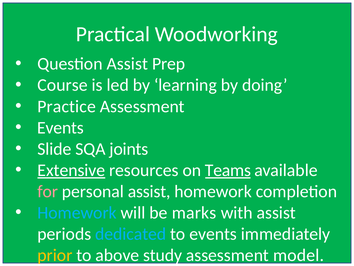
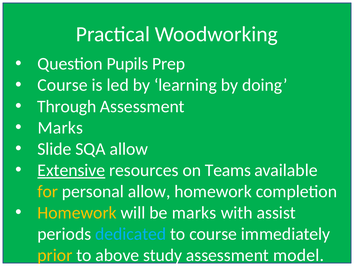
Question Assist: Assist -> Pupils (127, 64)
Practice: Practice -> Through (67, 106)
Events: Events -> Marks (60, 127)
SQA joints: joints -> allow (129, 149)
Teams underline: present -> none (228, 170)
for colour: pink -> yellow (48, 191)
personal assist: assist -> allow (149, 191)
Homework colour: light blue -> yellow (77, 212)
to events: events -> course (213, 234)
